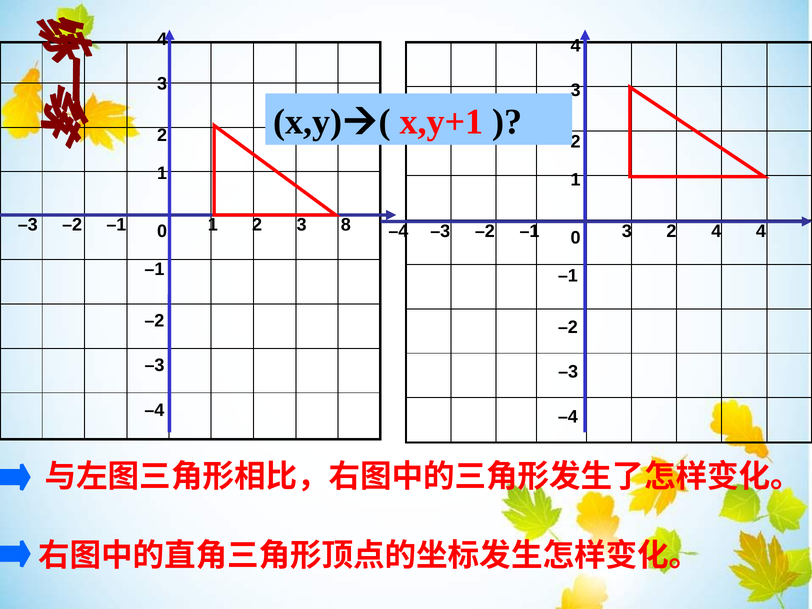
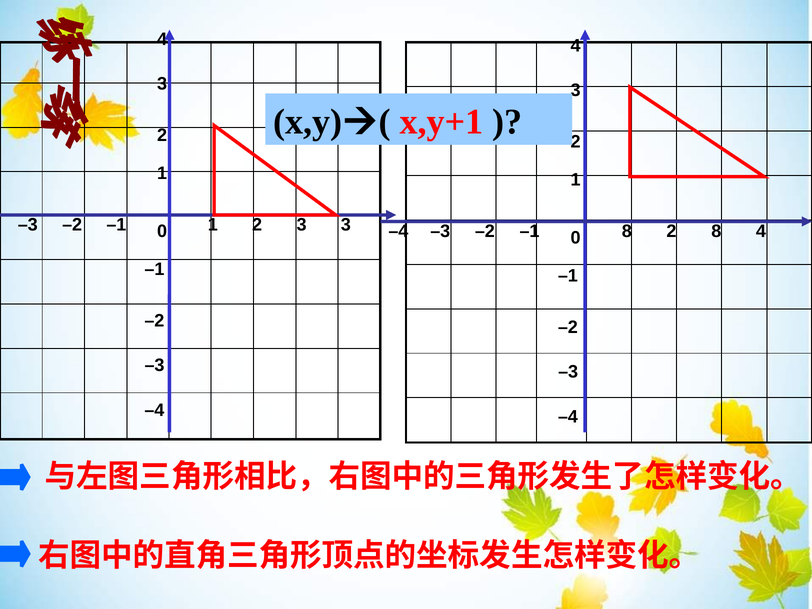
3 8: 8 -> 3 (346, 225)
3: 3 -> 8 (627, 231)
2 4: 4 -> 8 (716, 231)
